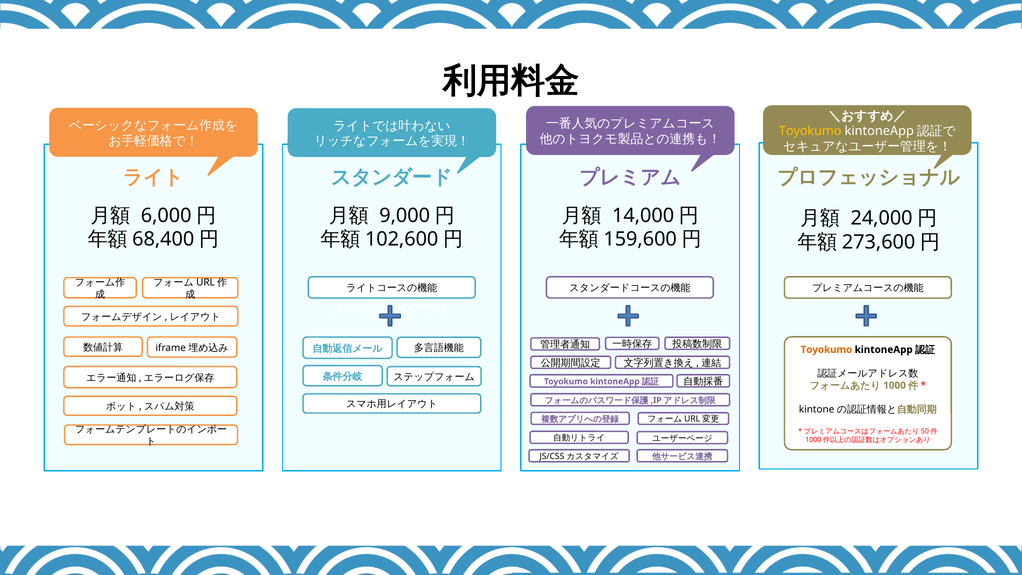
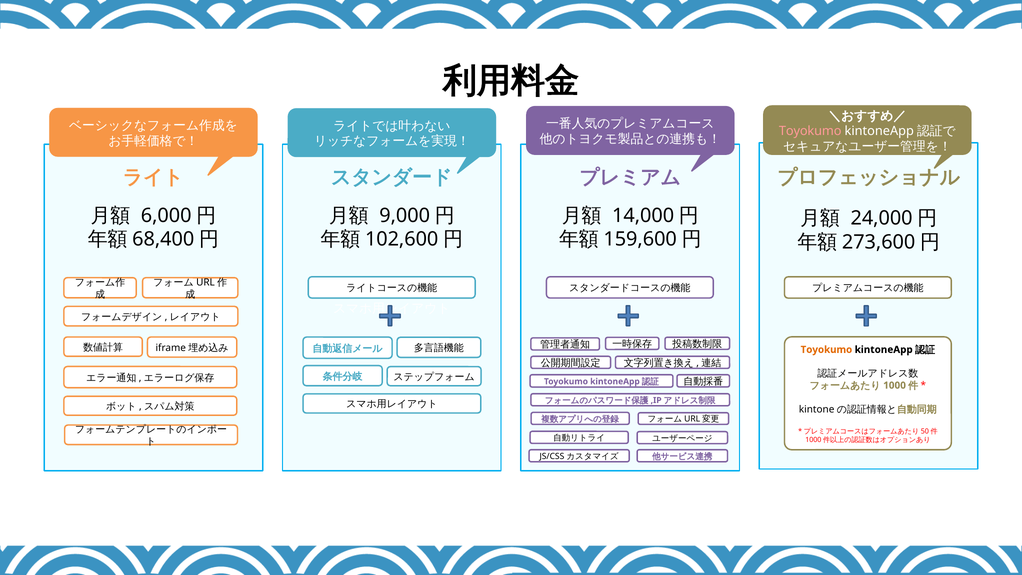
Toyokumo colour: yellow -> pink (810, 131)
